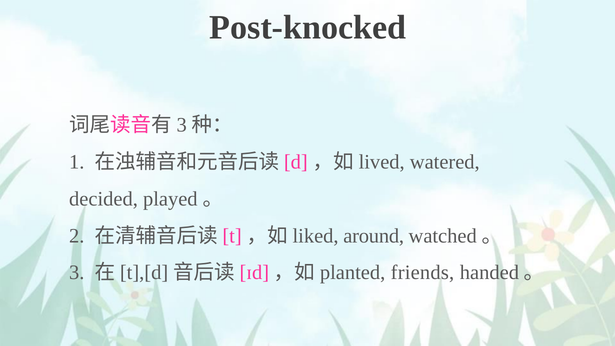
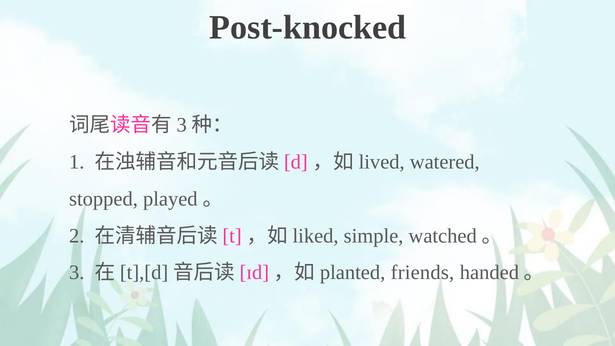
decided: decided -> stopped (104, 199)
around: around -> simple (374, 236)
